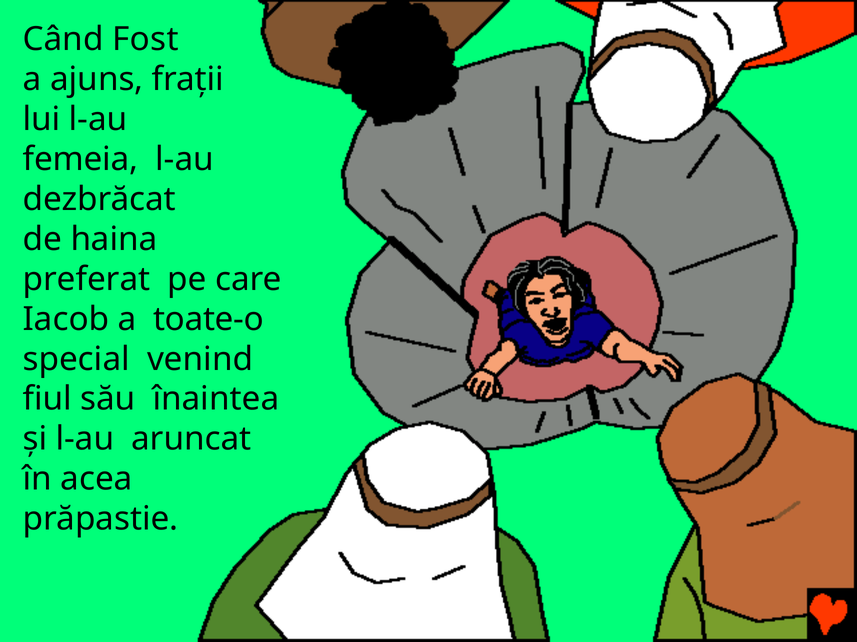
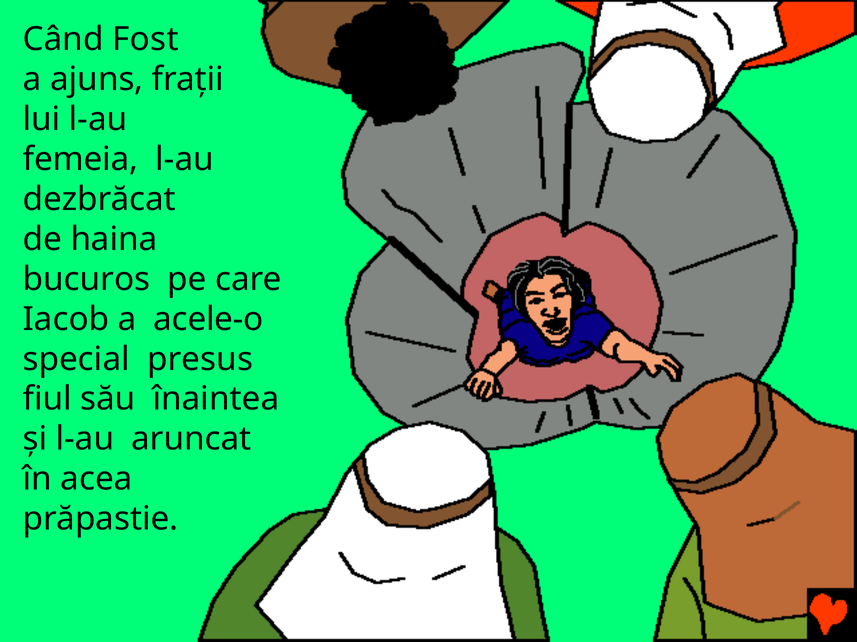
preferat: preferat -> bucuros (87, 279)
toate-o: toate-o -> acele-o (208, 319)
venind: venind -> presus (200, 359)
